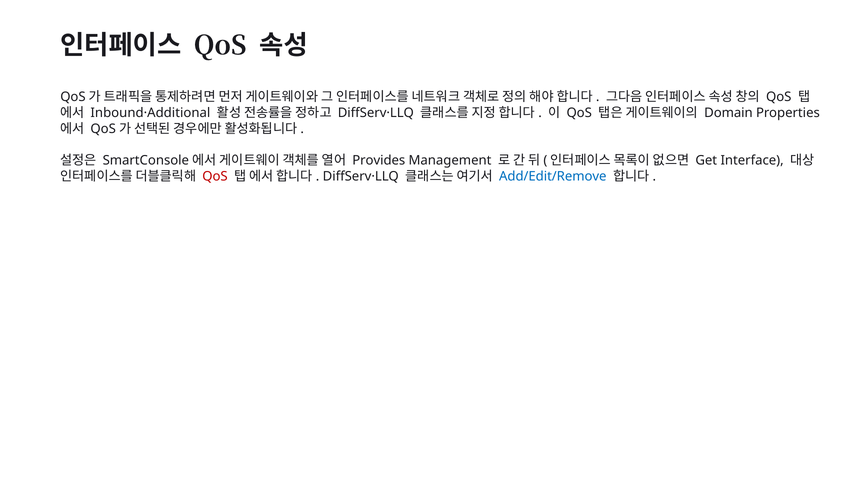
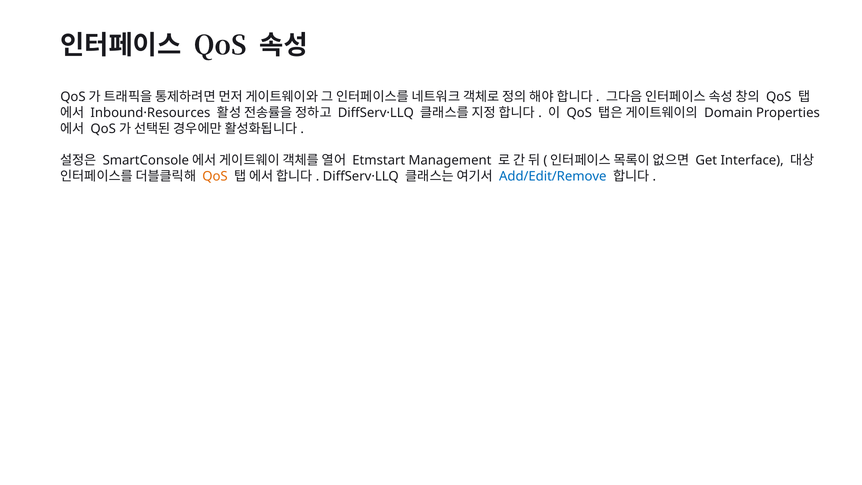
Inbound·Additional: Inbound·Additional -> Inbound·Resources (150, 113)
Provides: Provides -> Etmstart (379, 160)
QoS colour: red -> orange (215, 176)
